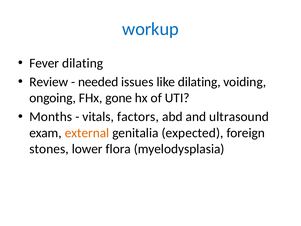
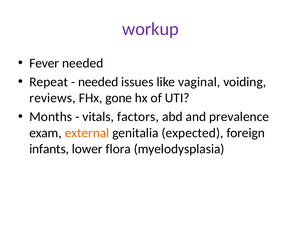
workup colour: blue -> purple (150, 29)
Fever dilating: dilating -> needed (83, 63)
Review: Review -> Repeat (49, 82)
like dilating: dilating -> vaginal (199, 82)
ongoing: ongoing -> reviews (53, 98)
ultrasound: ultrasound -> prevalence (239, 117)
stones: stones -> infants (49, 149)
